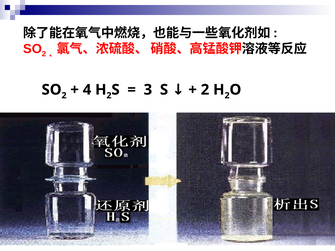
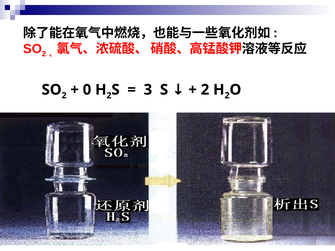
4: 4 -> 0 (87, 90)
